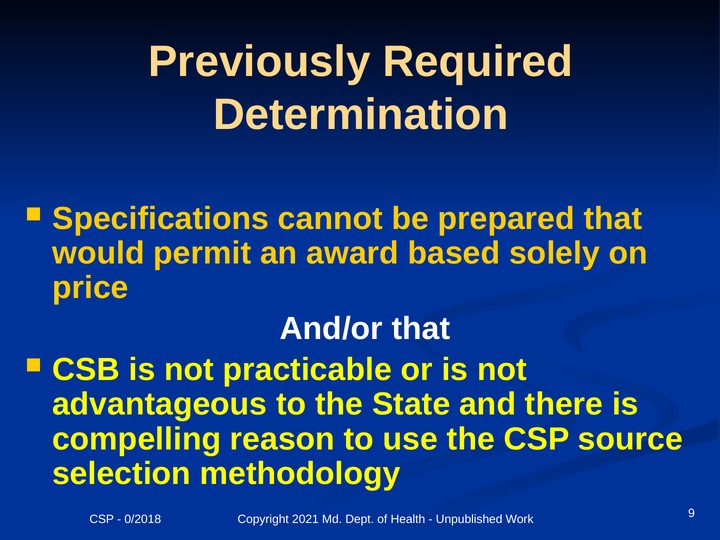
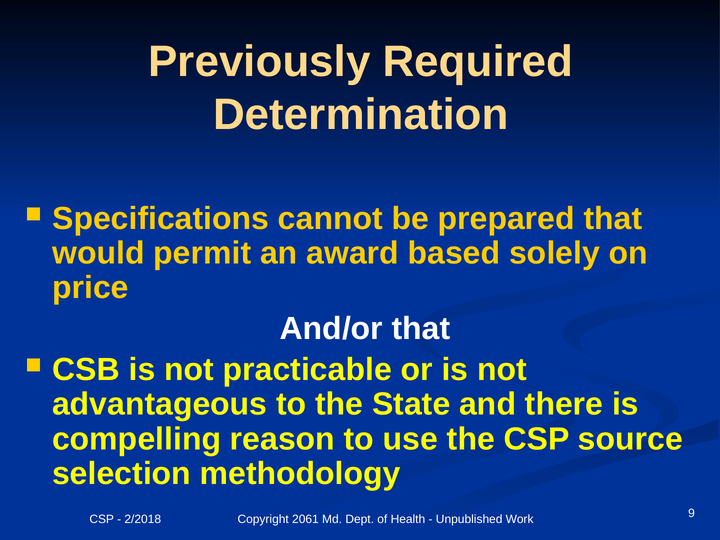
0/2018: 0/2018 -> 2/2018 (143, 520)
2021: 2021 -> 2061 (305, 520)
